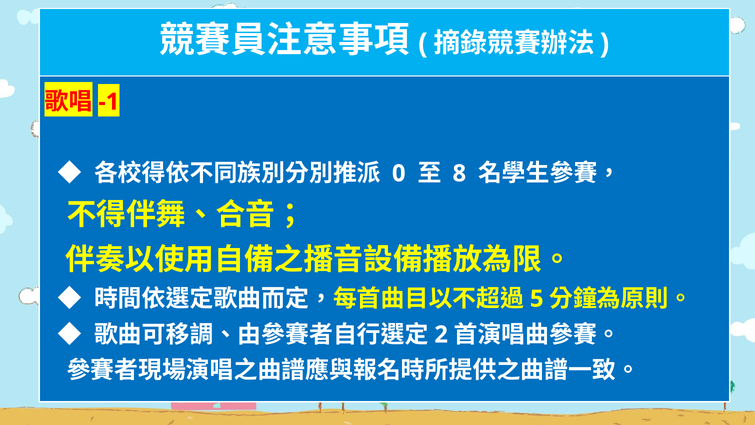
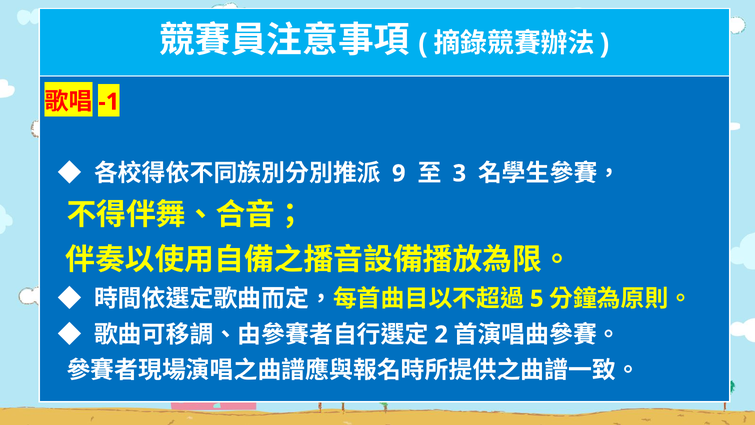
0: 0 -> 9 (399, 173)
8: 8 -> 3 (459, 173)
